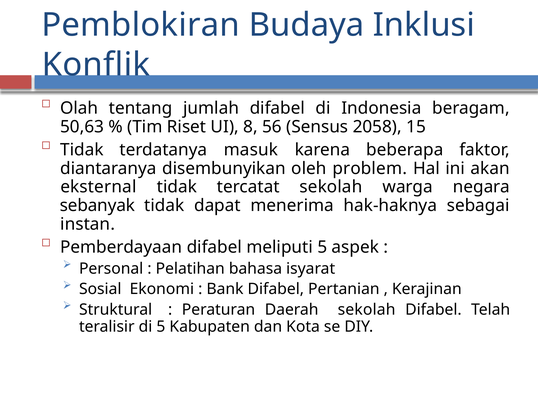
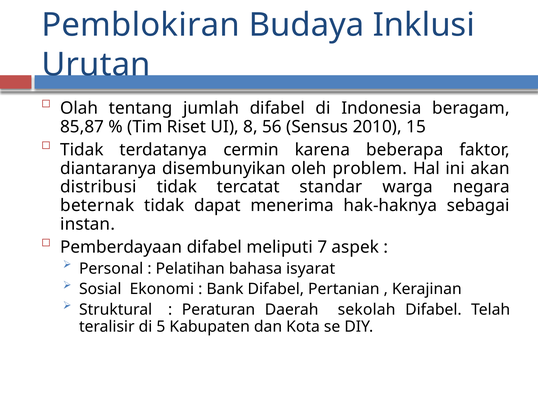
Konflik: Konflik -> Urutan (96, 65)
50,63: 50,63 -> 85,87 (82, 127)
2058: 2058 -> 2010 (377, 127)
masuk: masuk -> cermin (251, 150)
eksternal: eksternal -> distribusi (98, 187)
tercatat sekolah: sekolah -> standar (331, 187)
sebanyak: sebanyak -> beternak (97, 206)
meliputi 5: 5 -> 7 (322, 248)
